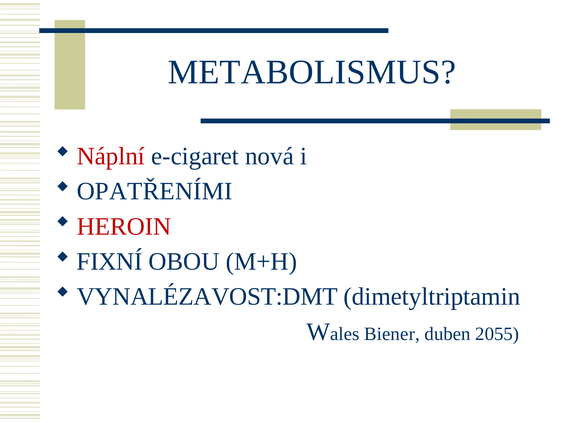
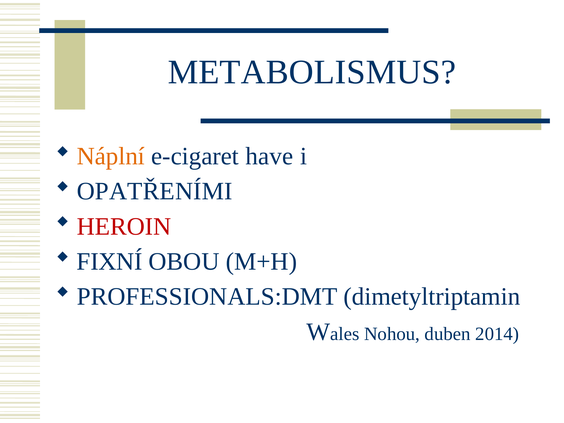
Náplní colour: red -> orange (111, 156)
nová: nová -> have (269, 156)
VYNALÉZAVOST:DMT: VYNALÉZAVOST:DMT -> PROFESSIONALS:DMT (207, 297)
Biener: Biener -> Nohou (392, 334)
2055: 2055 -> 2014 (497, 334)
